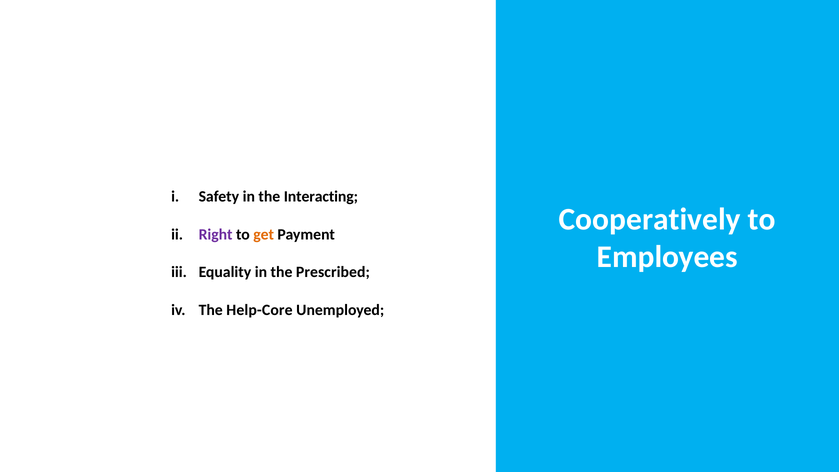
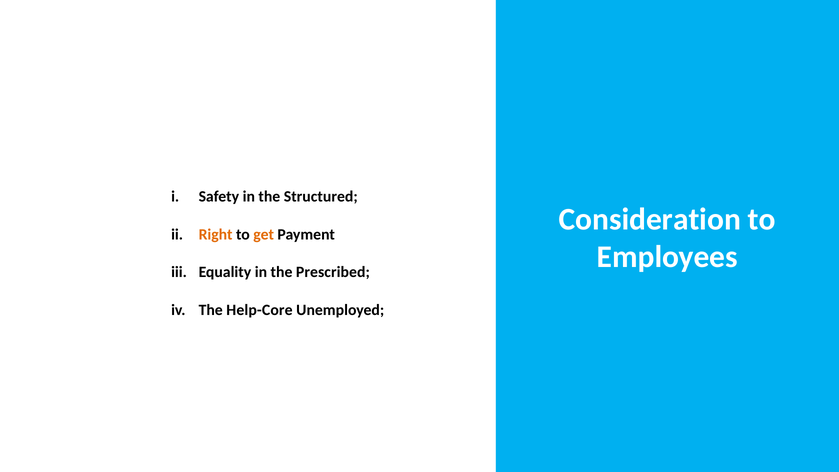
Interacting: Interacting -> Structured (321, 197)
Cooperatively: Cooperatively -> Consideration (650, 219)
Right colour: purple -> orange (216, 234)
